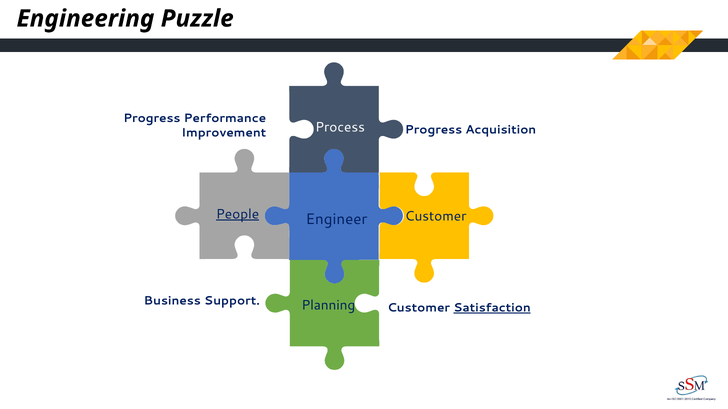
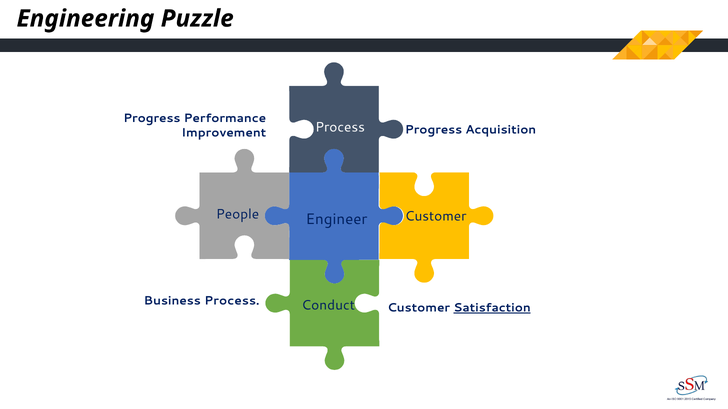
People underline: present -> none (238, 214)
Business Support: Support -> Process (232, 301)
Planning: Planning -> Conduct (328, 306)
